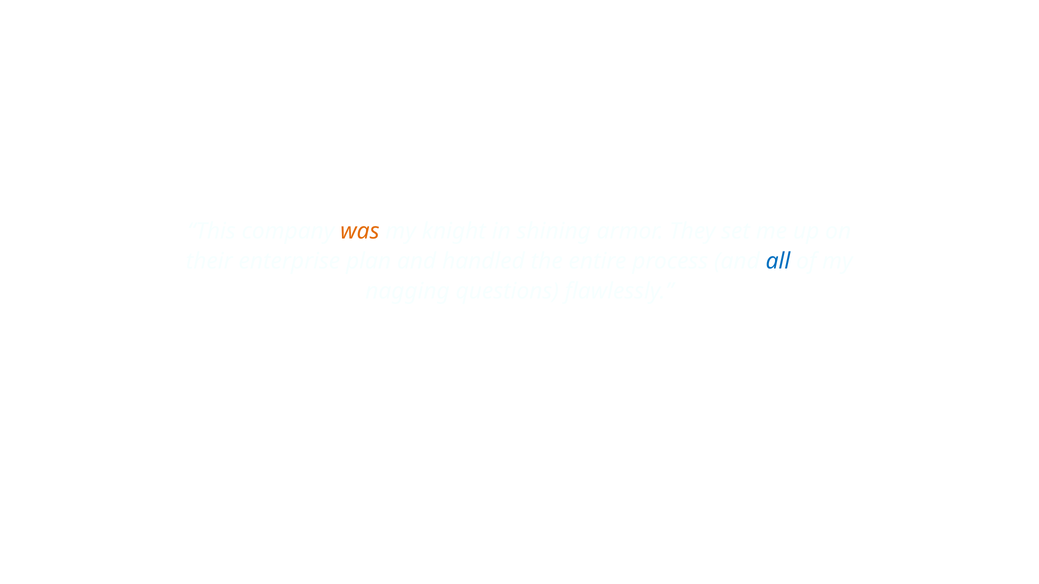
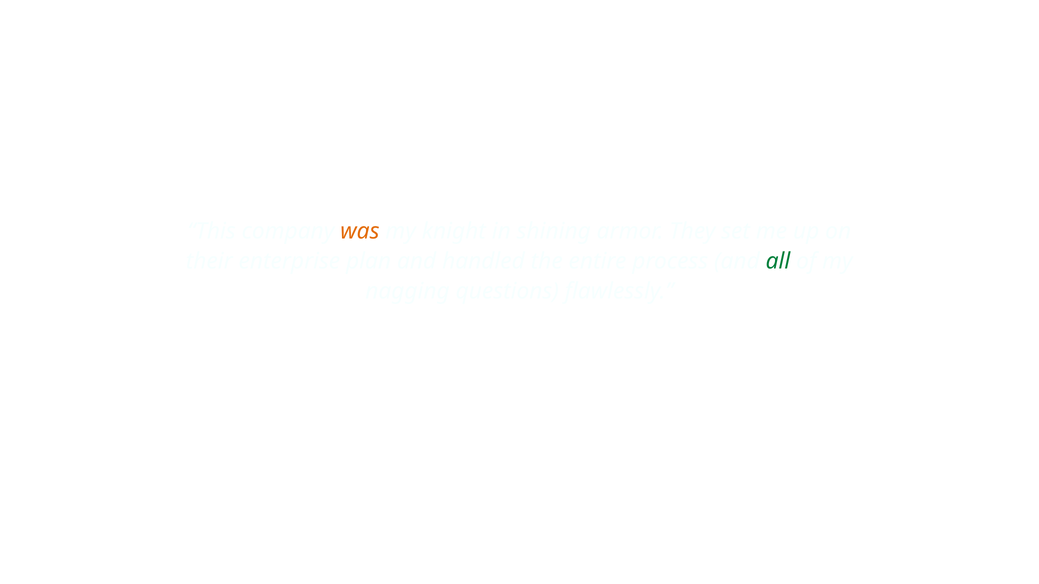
all colour: blue -> green (778, 261)
